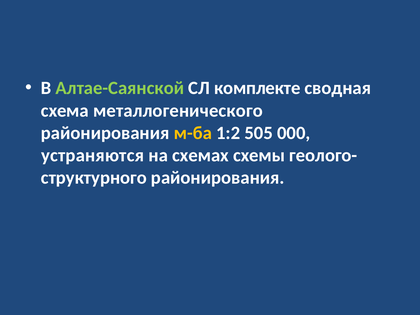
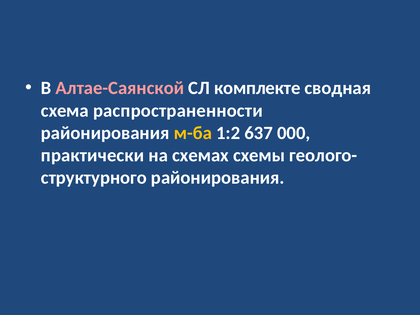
Алтае-Саянской colour: light green -> pink (120, 88)
металлогенического: металлогенического -> распространенности (178, 111)
505: 505 -> 637 (259, 133)
устраняются: устраняются -> практически (93, 155)
